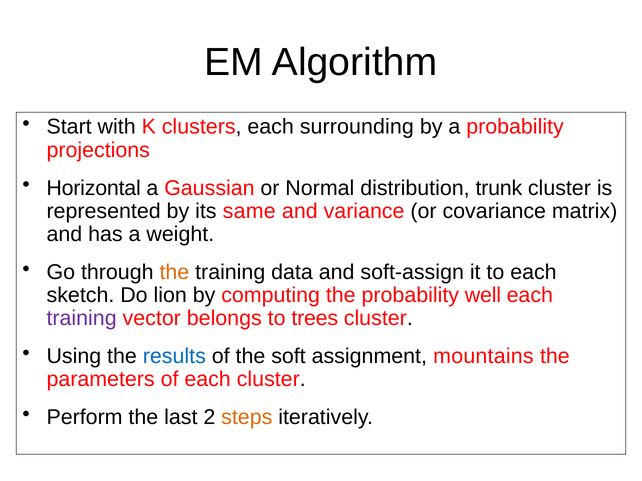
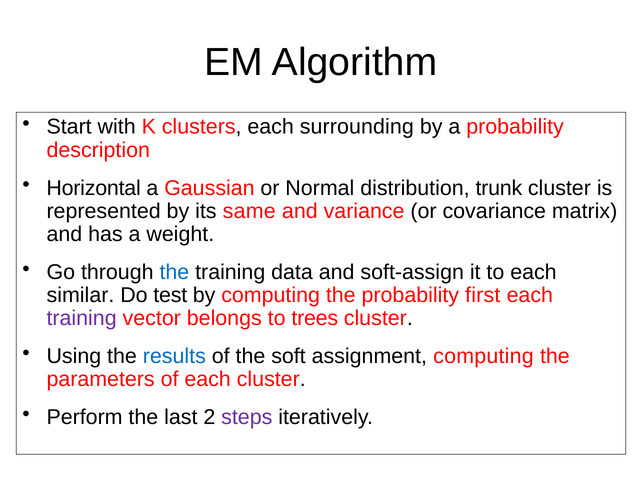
projections: projections -> description (98, 150)
the colour: orange -> blue (174, 272)
sketch: sketch -> similar (80, 296)
lion: lion -> test (170, 296)
well: well -> first (483, 296)
assignment mountains: mountains -> computing (483, 357)
steps colour: orange -> purple (247, 418)
